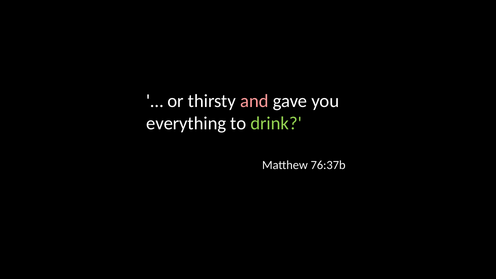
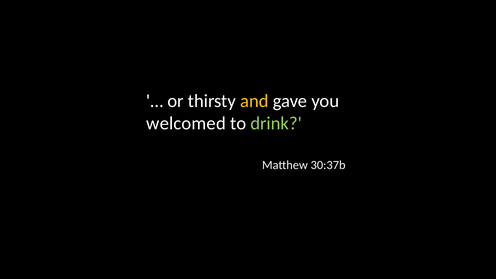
and colour: pink -> yellow (254, 101)
everything: everything -> welcomed (186, 123)
76:37b: 76:37b -> 30:37b (328, 165)
